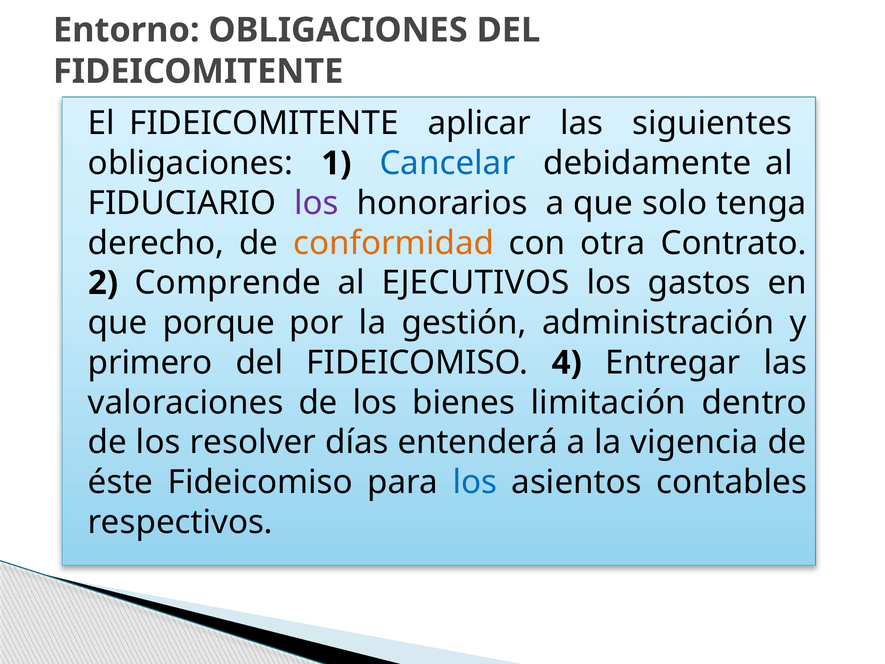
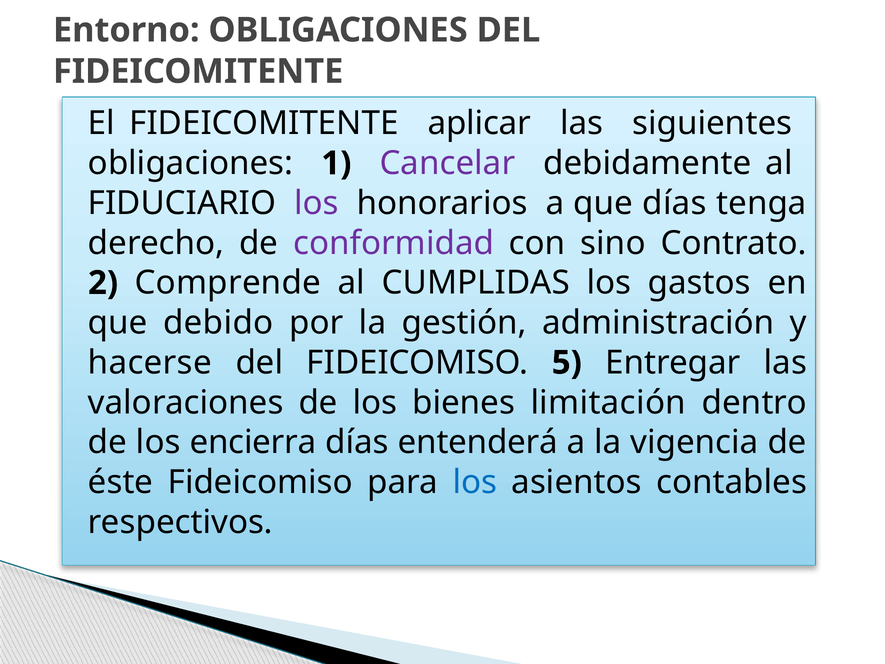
Cancelar colour: blue -> purple (447, 163)
que solo: solo -> días (675, 203)
conformidad colour: orange -> purple (394, 243)
otra: otra -> sino (613, 243)
EJECUTIVOS: EJECUTIVOS -> CUMPLIDAS (476, 283)
porque: porque -> debido (218, 323)
primero: primero -> hacerse (150, 363)
4: 4 -> 5 (567, 363)
resolver: resolver -> encierra (253, 442)
